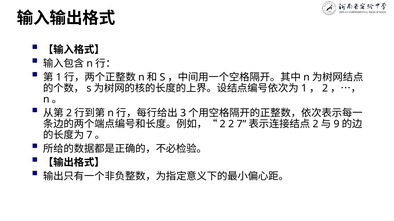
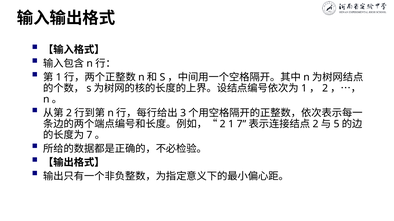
2: 2 -> 1 (231, 124)
9: 9 -> 5 (336, 124)
